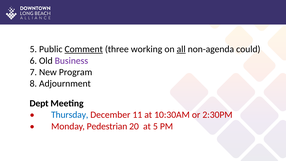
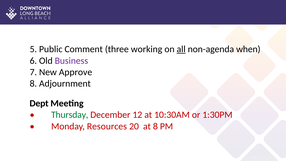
Comment underline: present -> none (84, 49)
could: could -> when (248, 49)
Program: Program -> Approve (76, 72)
Thursday colour: blue -> green (70, 115)
11: 11 -> 12 (137, 115)
2:30PM: 2:30PM -> 1:30PM (217, 115)
Pedestrian: Pedestrian -> Resources (107, 126)
at 5: 5 -> 8 (155, 126)
